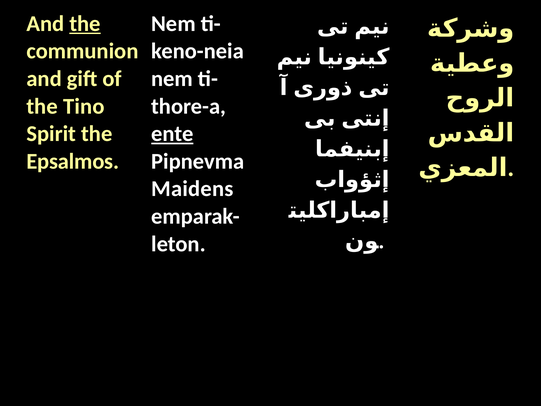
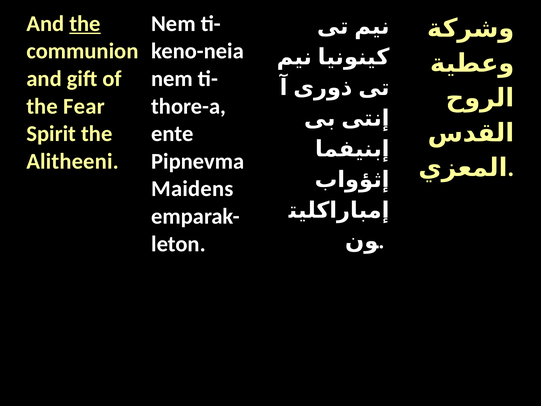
Tino: Tino -> Fear (84, 106)
ente underline: present -> none (172, 134)
Epsalmos: Epsalmos -> Alitheeni (73, 161)
